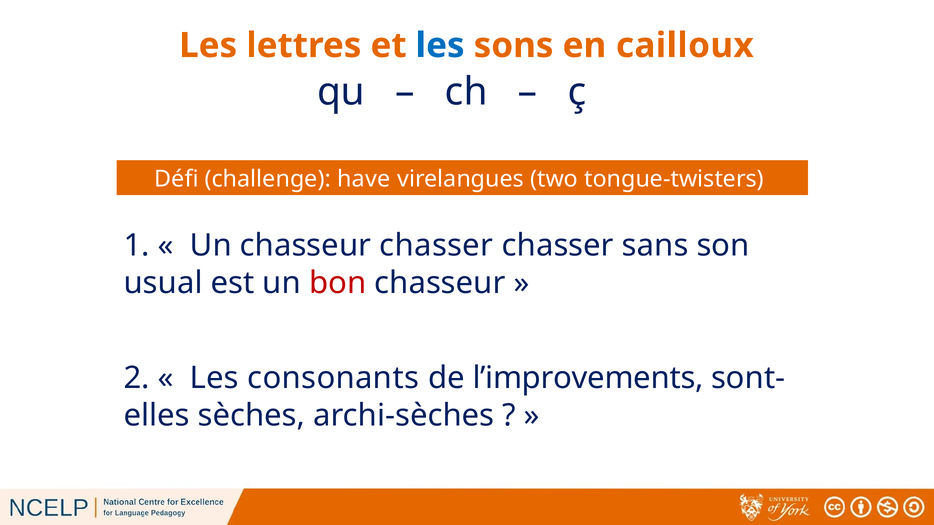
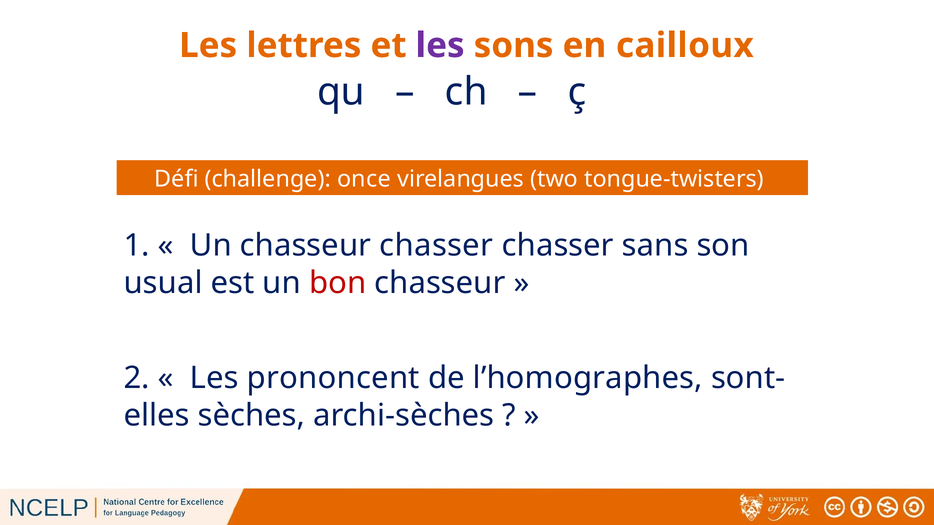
les colour: blue -> purple (440, 46)
have: have -> once (364, 179)
consonants: consonants -> prononcent (333, 378)
l’improvements: l’improvements -> l’homographes (588, 378)
